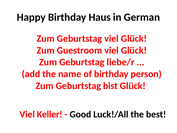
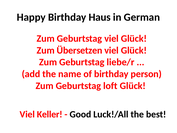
Guestroom: Guestroom -> Übersetzen (80, 50)
bist: bist -> loft (110, 86)
